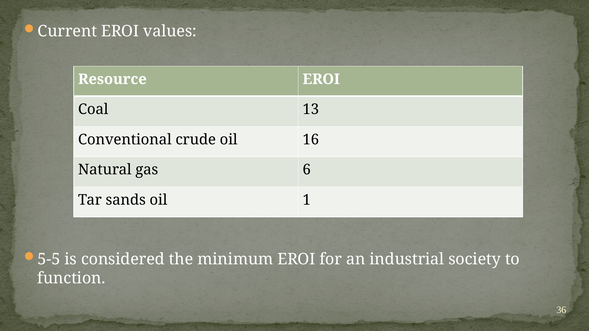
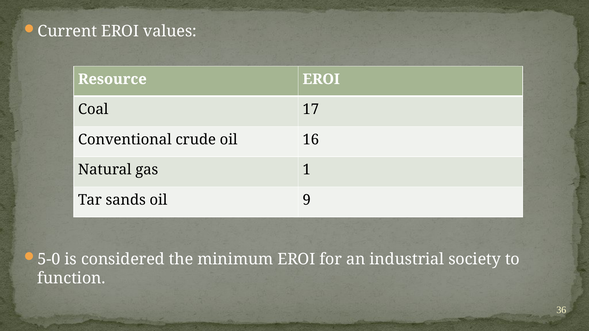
13: 13 -> 17 (311, 109)
6: 6 -> 1 (307, 170)
1: 1 -> 9 (307, 200)
5-5: 5-5 -> 5-0 (49, 259)
